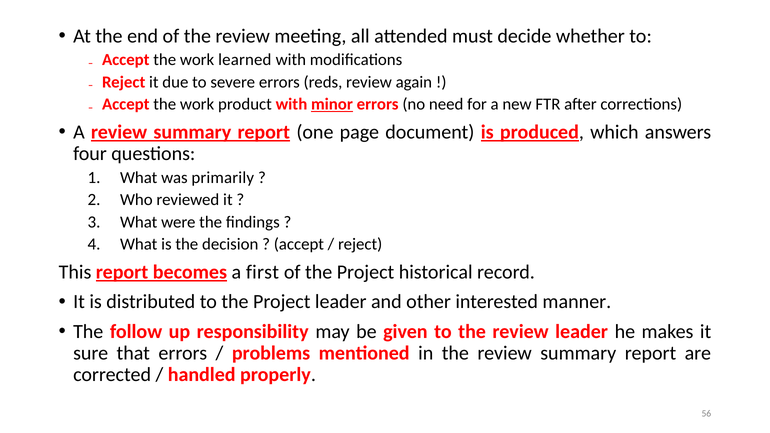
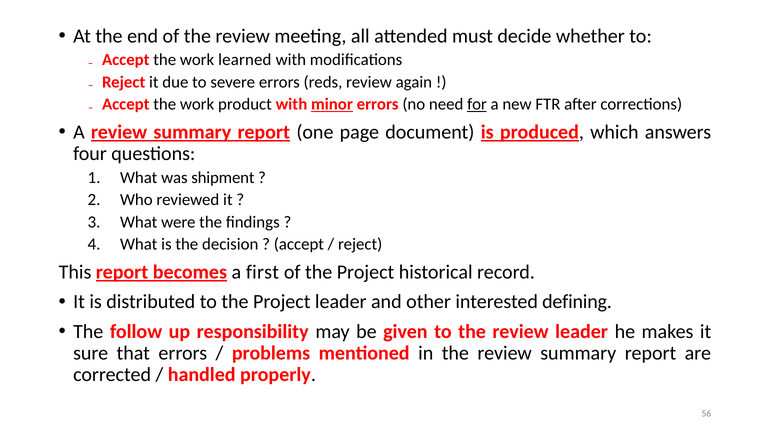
for underline: none -> present (477, 104)
primarily: primarily -> shipment (223, 178)
manner: manner -> defining (577, 302)
